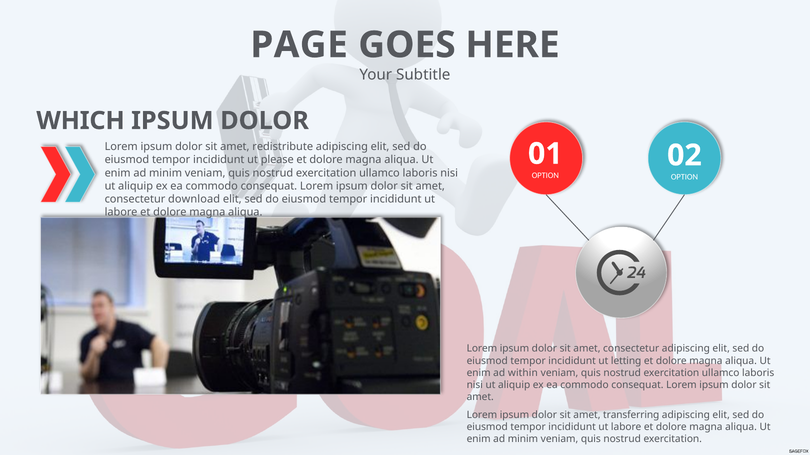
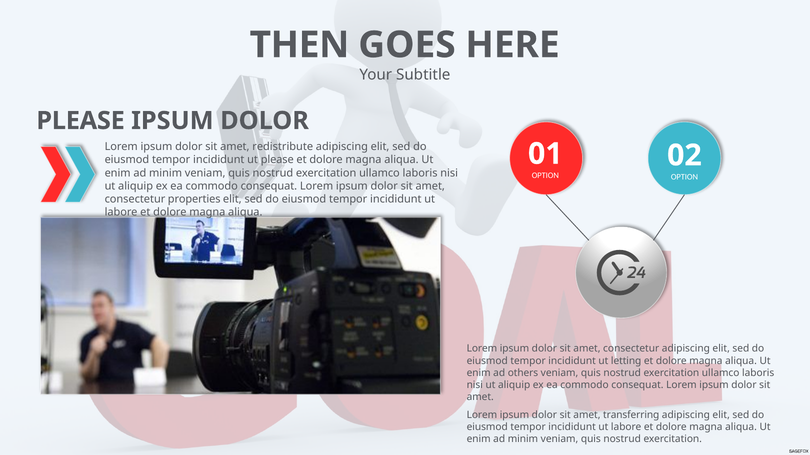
PAGE: PAGE -> THEN (299, 45)
WHICH: WHICH -> PLEASE (81, 121)
download: download -> properties (194, 199)
within: within -> others (523, 373)
